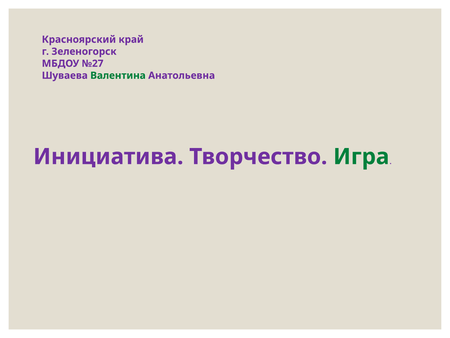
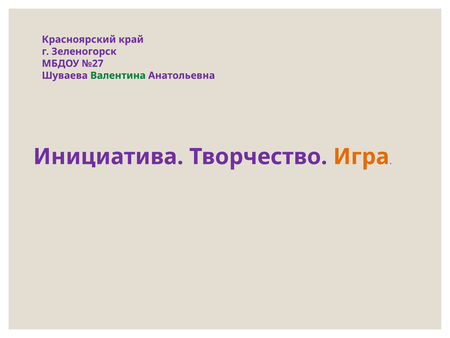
Игра colour: green -> orange (361, 156)
